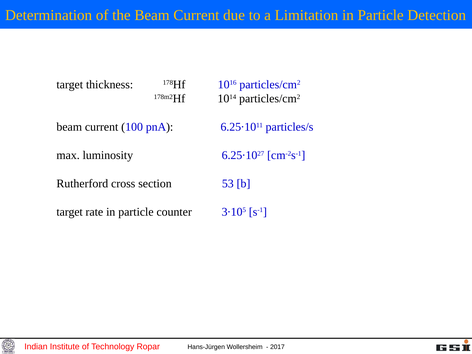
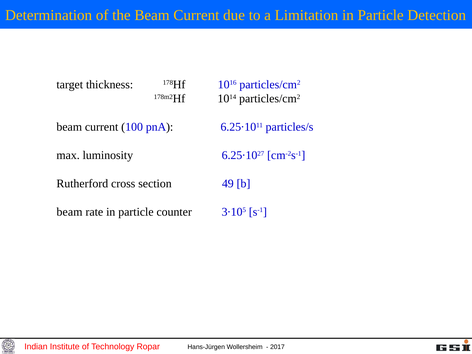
53: 53 -> 49 (228, 184)
target: target -> beam (70, 212)
